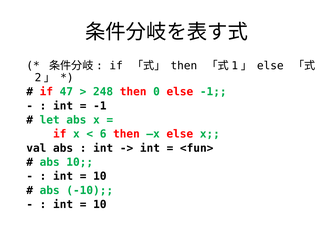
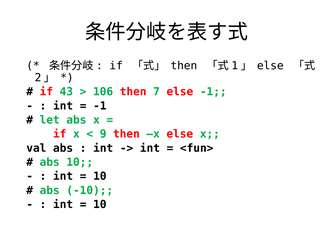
47: 47 -> 43 (66, 92)
248: 248 -> 106 (103, 92)
0: 0 -> 7 (156, 92)
6: 6 -> 9 (103, 134)
